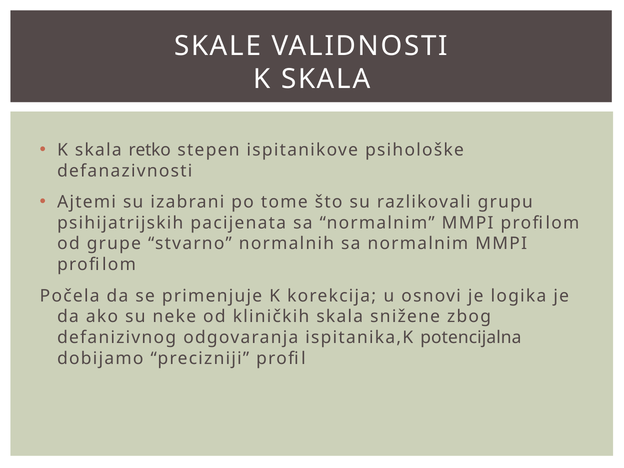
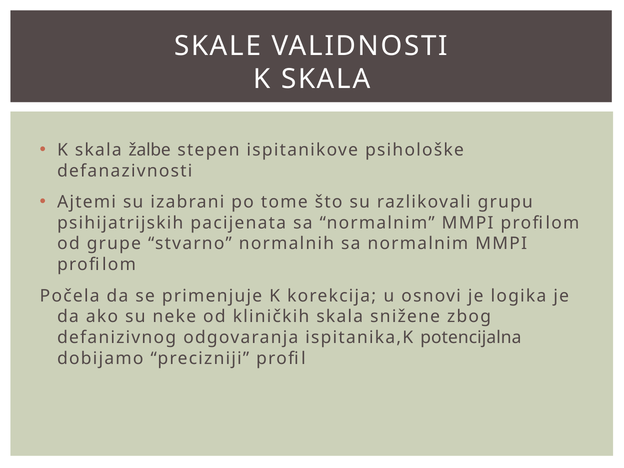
retko: retko -> žalbe (150, 150)
